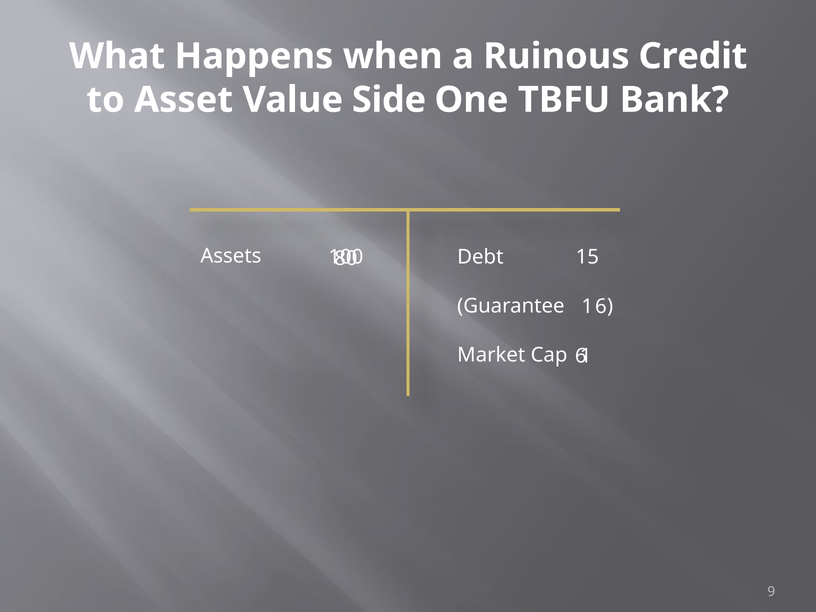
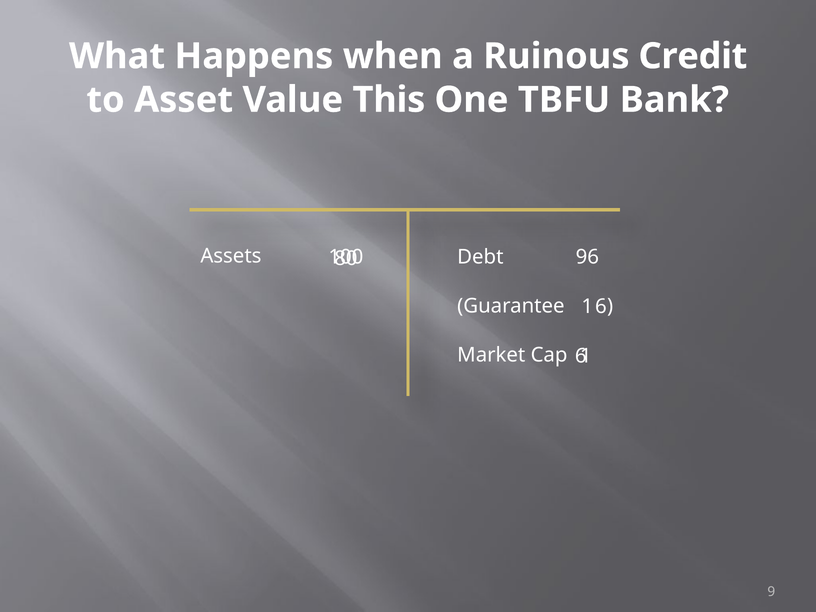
Side: Side -> This (389, 100)
15: 15 -> 96 (587, 257)
